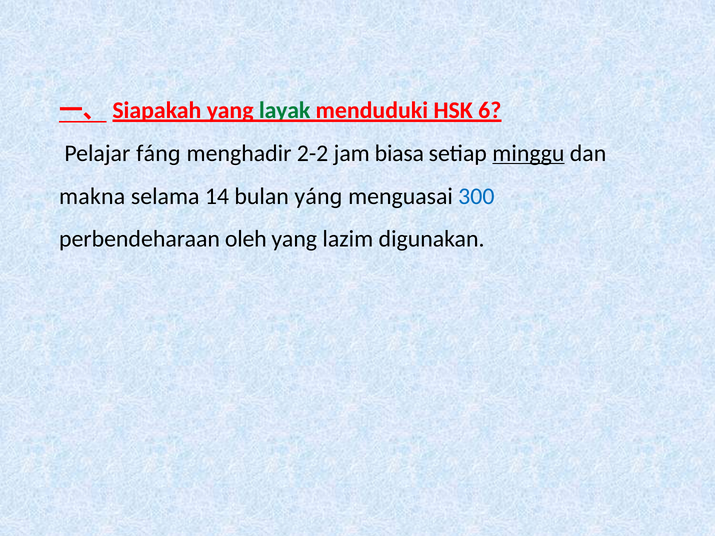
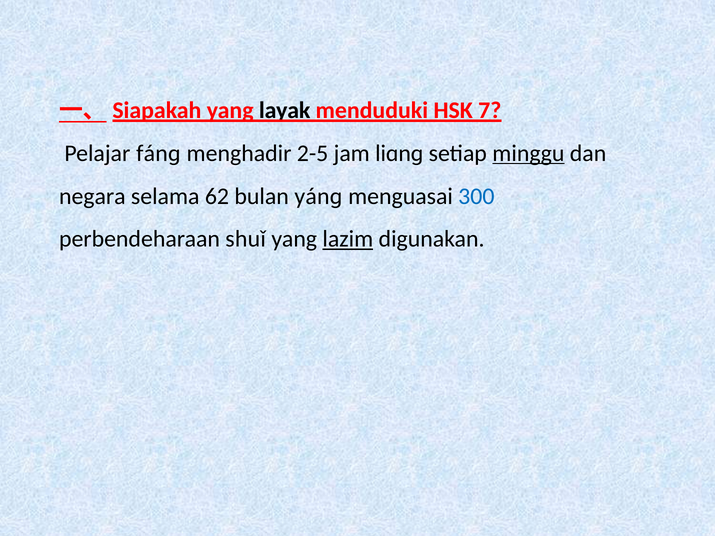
layak colour: green -> black (285, 110)
6: 6 -> 7 (490, 110)
2-2: 2-2 -> 2-5 (313, 153)
biasa: biasa -> liɑnɡ (399, 153)
makna: makna -> negara (92, 196)
14: 14 -> 62 (217, 196)
oleh: oleh -> shuǐ (246, 239)
lazim underline: none -> present (348, 239)
